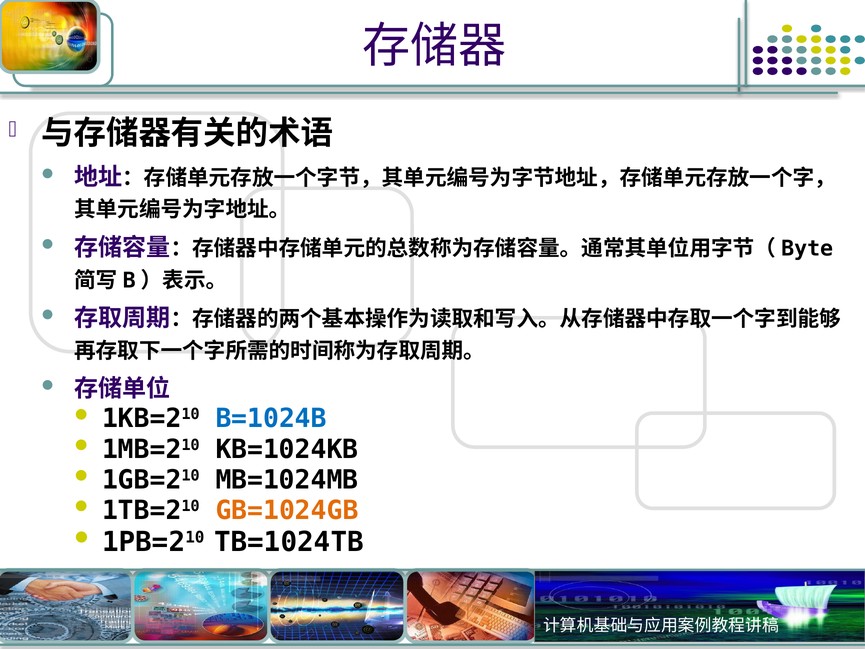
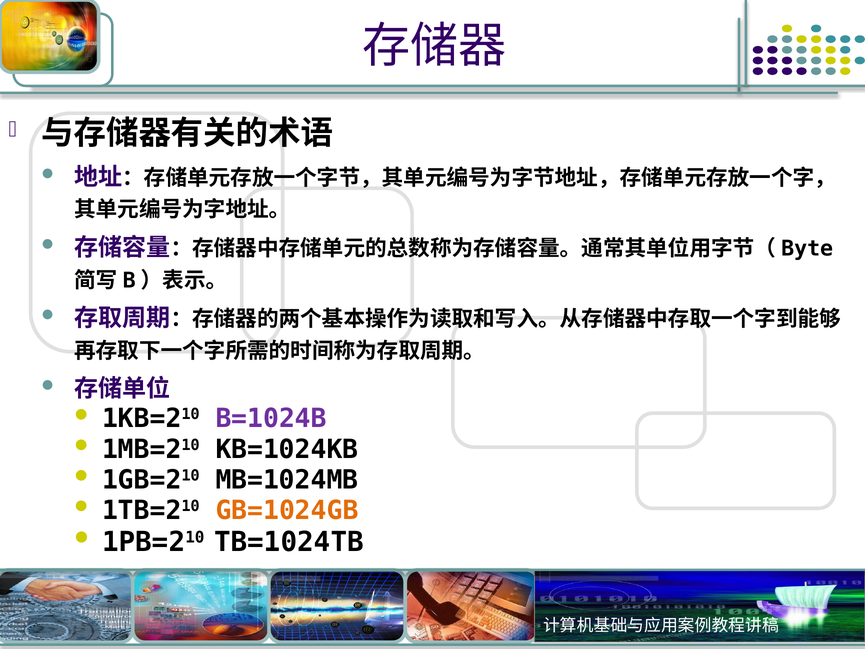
B=1024B colour: blue -> purple (271, 419)
